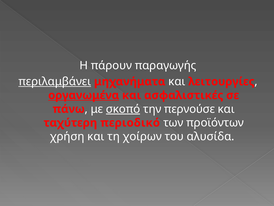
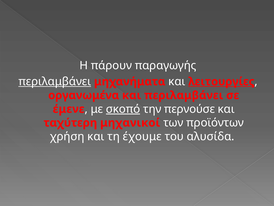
λειτουργίες underline: none -> present (221, 81)
οργανωμένα underline: present -> none (84, 95)
και ασφαλιστικές: ασφαλιστικές -> περιλαμβάνει (184, 95)
πάνω: πάνω -> έμενε (69, 109)
περιοδικό: περιοδικό -> μηχανικοί (130, 123)
χοίρων: χοίρων -> έχουμε (142, 136)
